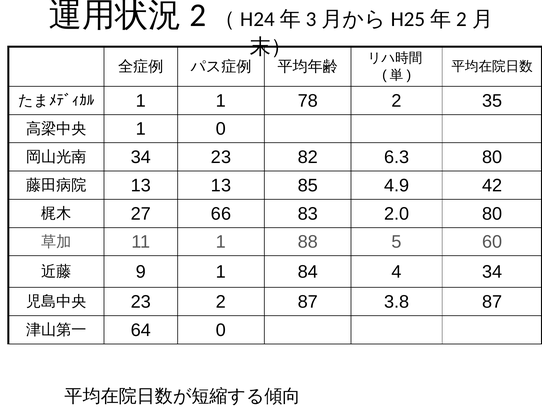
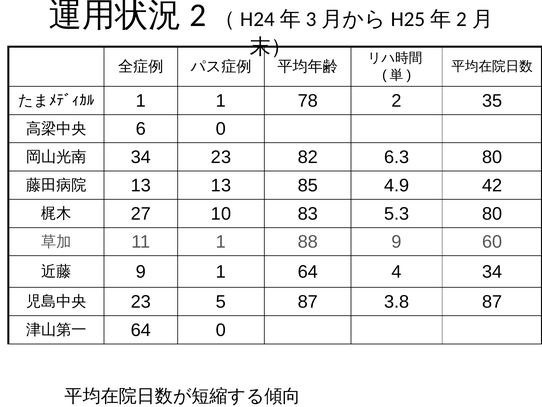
1: 1 -> 6 (141, 129)
66: 66 -> 10 (221, 213)
2.0: 2.0 -> 5.3 (397, 213)
88 5: 5 -> 9 (397, 242)
1 84: 84 -> 64 (308, 272)
23 2: 2 -> 5 (221, 302)
